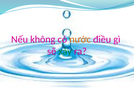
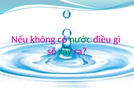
nước colour: orange -> green (80, 40)
